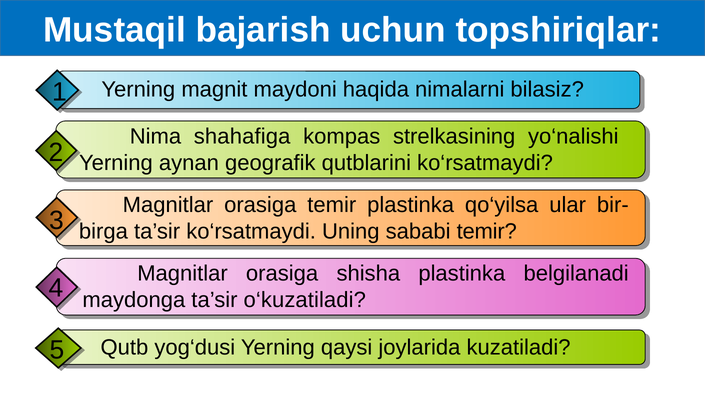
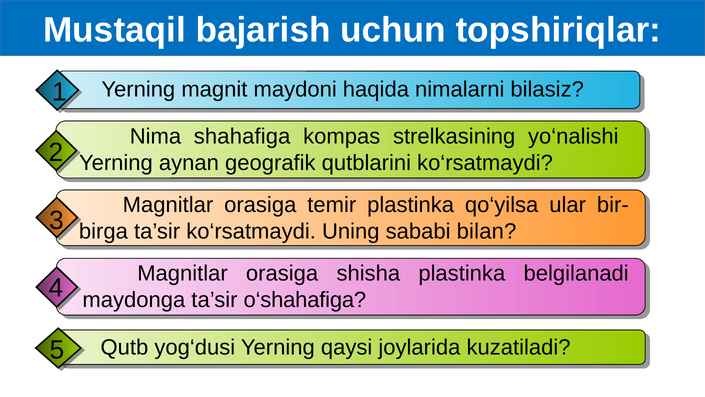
sababi temir: temir -> bilan (487, 231)
o‘kuzatiladi: o‘kuzatiladi -> o‘shahafiga (305, 300)
